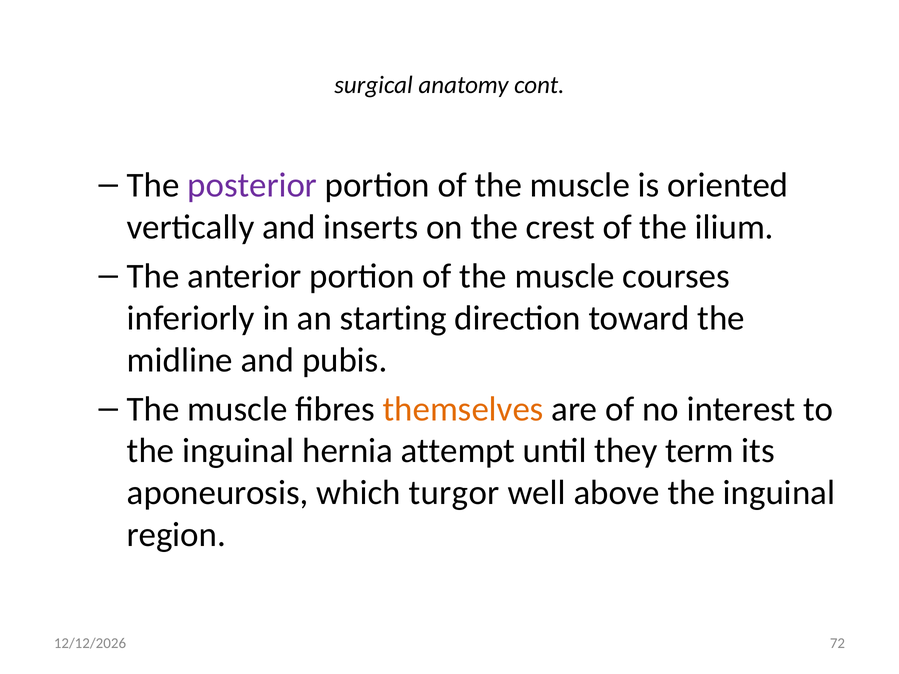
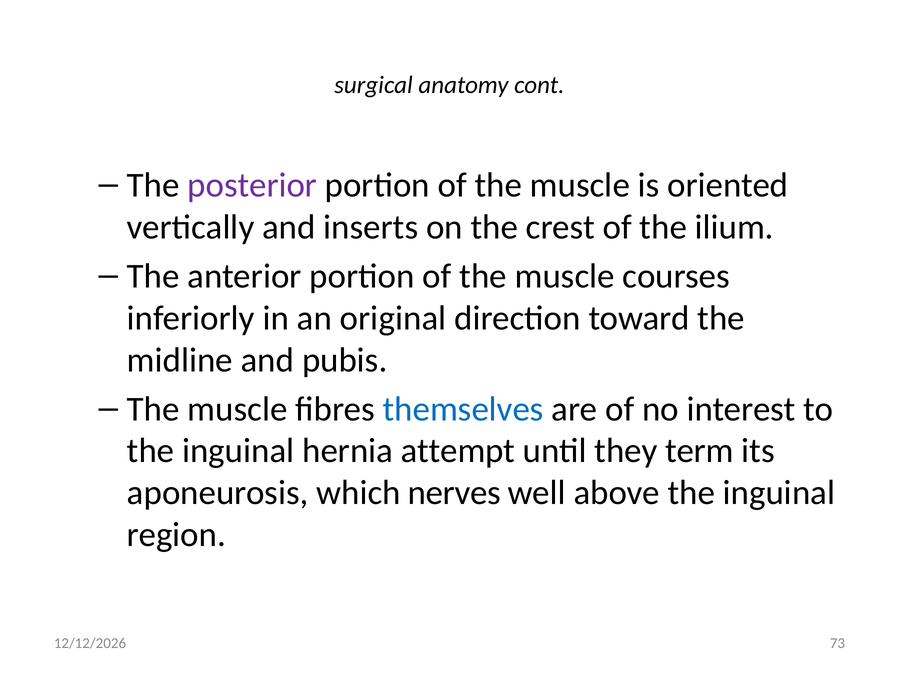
starting: starting -> original (393, 318)
themselves colour: orange -> blue (463, 409)
turgor: turgor -> nerves (454, 493)
72: 72 -> 73 (837, 644)
